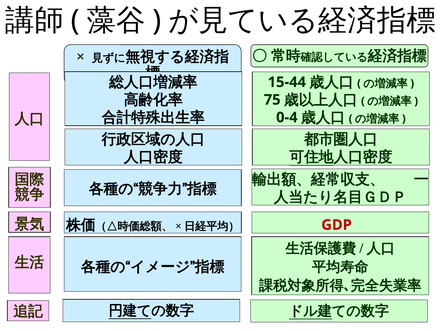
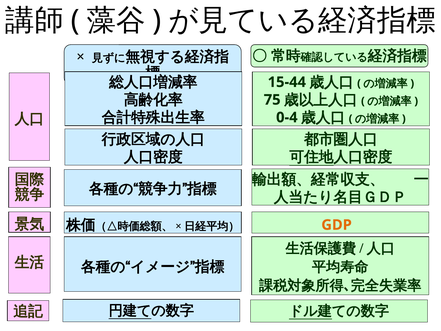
GDP colour: red -> orange (337, 225)
